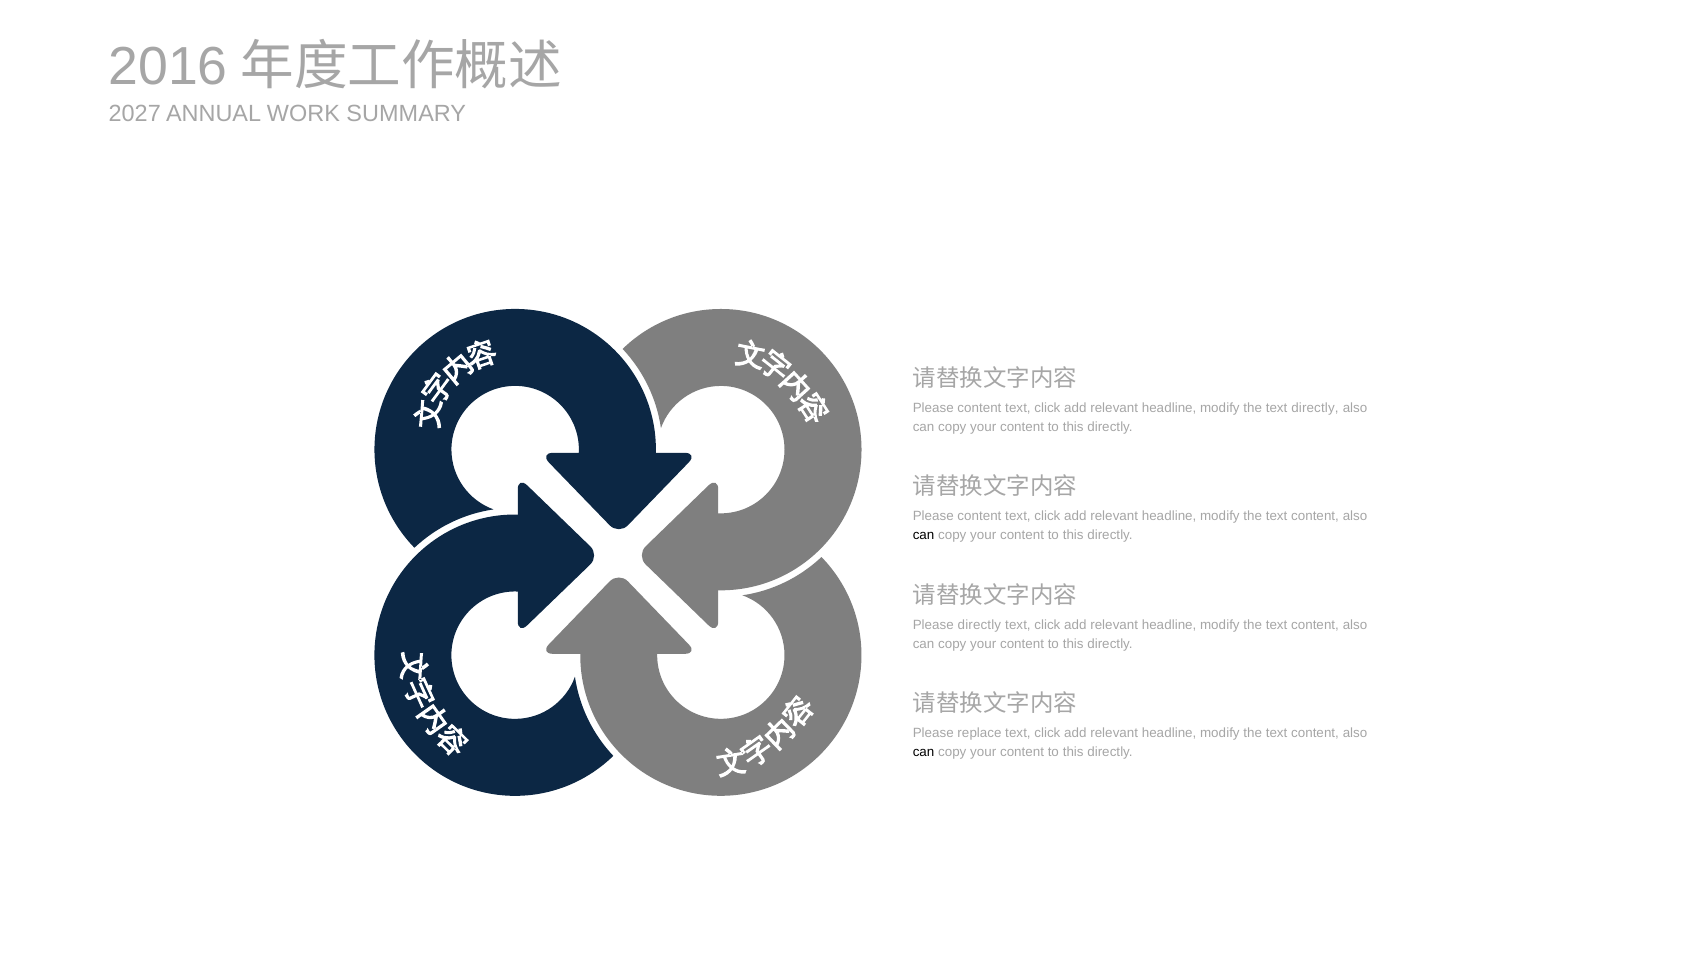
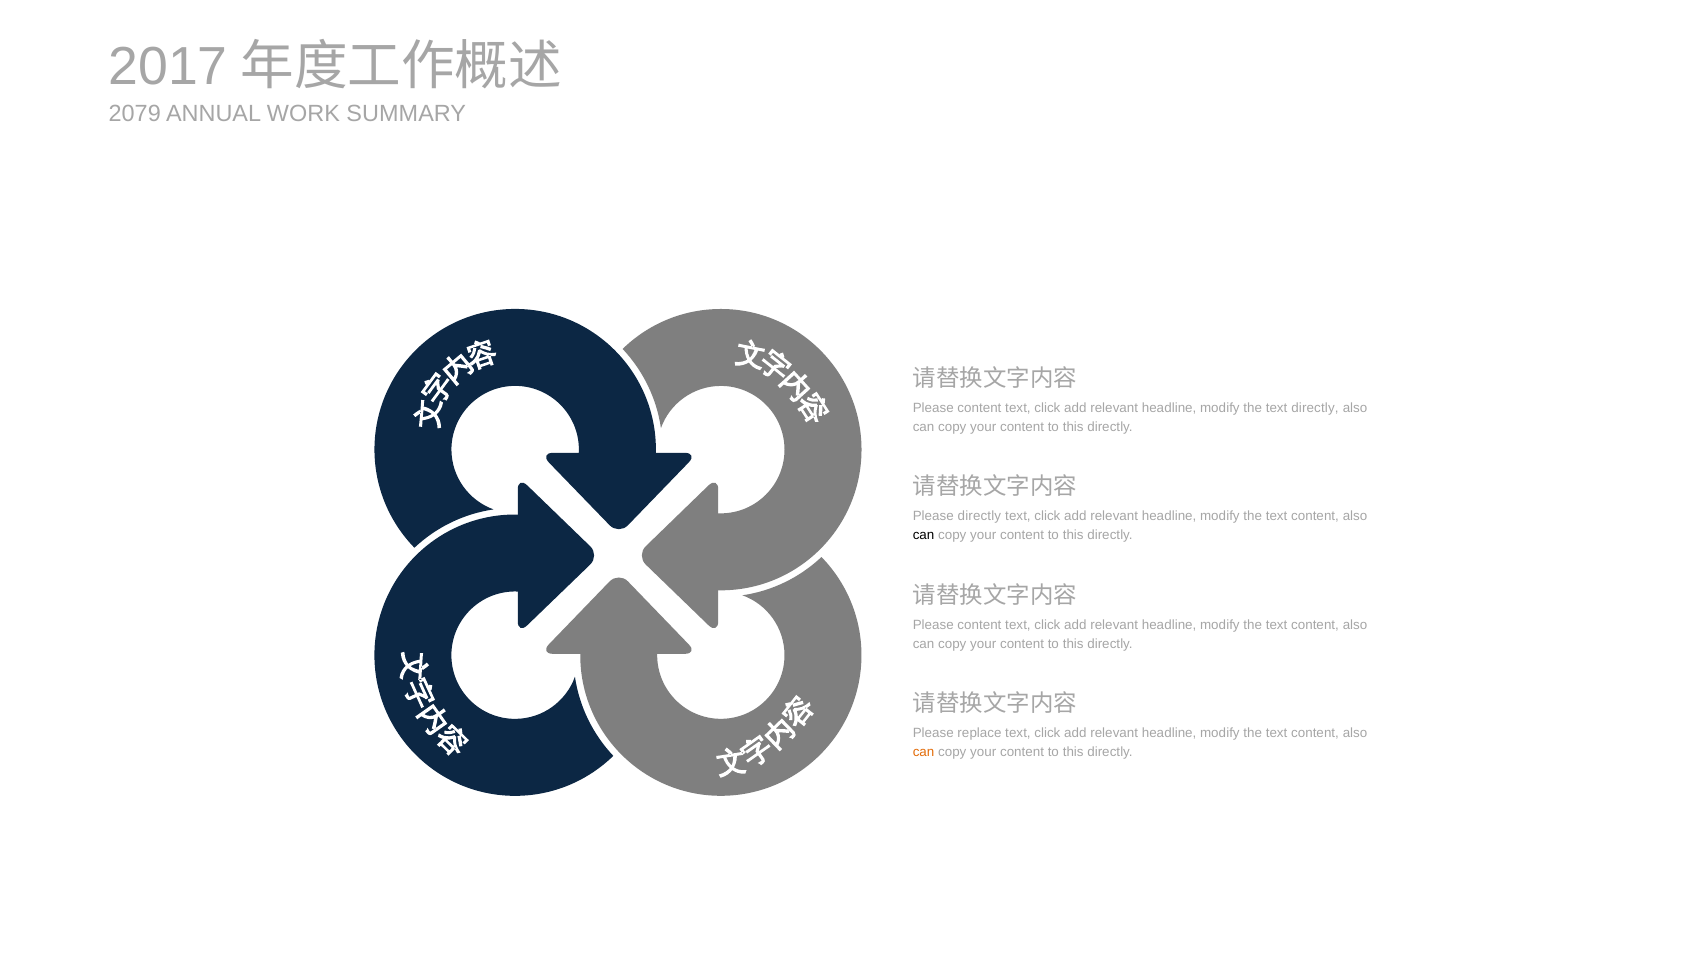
2016: 2016 -> 2017 (168, 67)
2027: 2027 -> 2079 (135, 114)
content: content -> directly (979, 517)
directly: directly -> content (979, 625)
can colour: black -> orange (924, 753)
